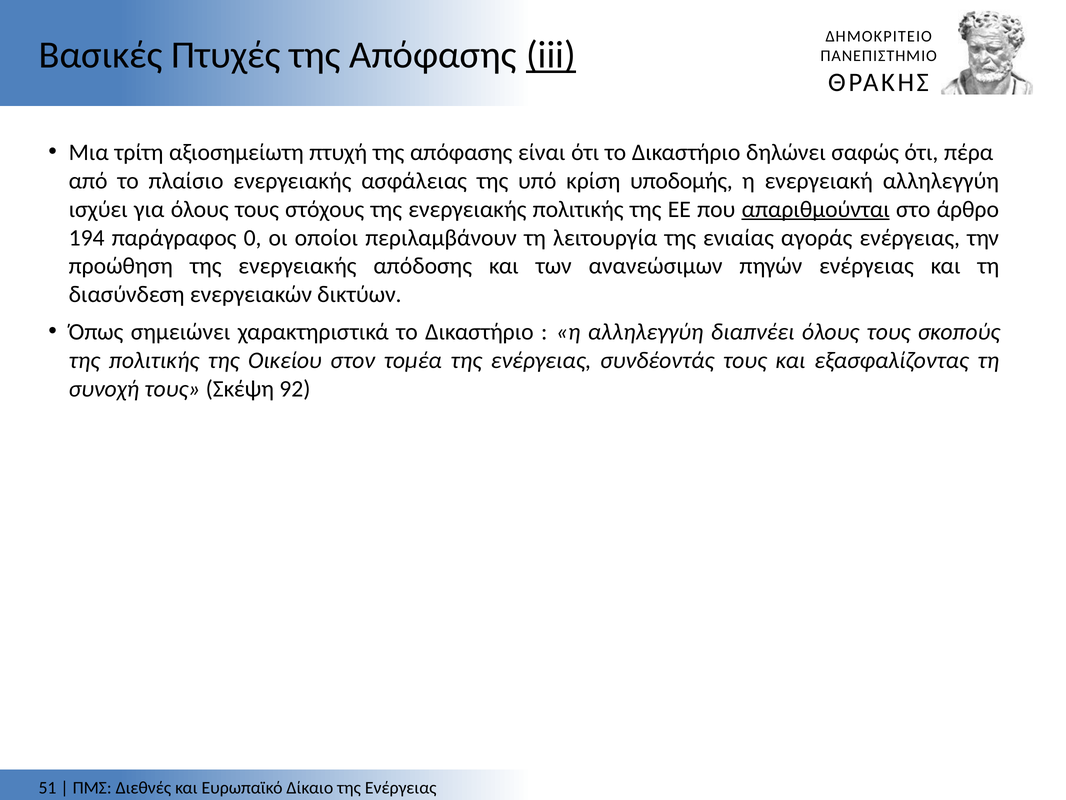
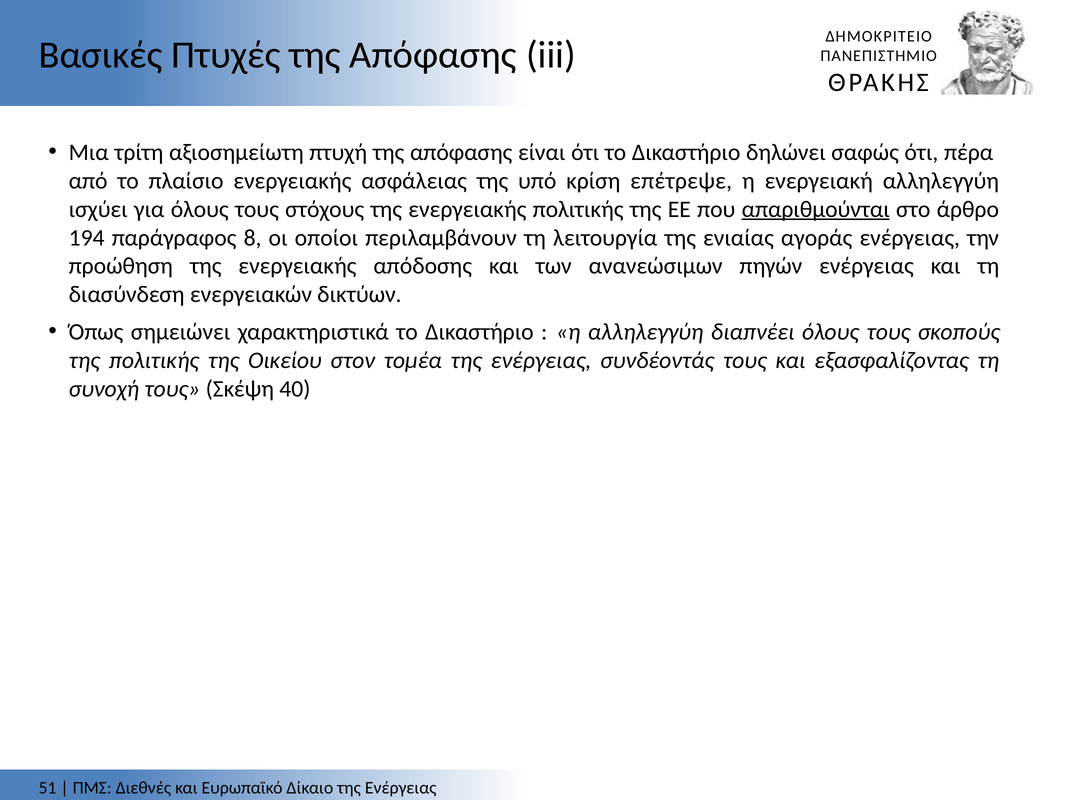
iii underline: present -> none (551, 55)
υποδομής: υποδομής -> επέτρεψε (681, 181)
0: 0 -> 8 (253, 238)
92: 92 -> 40 (295, 388)
